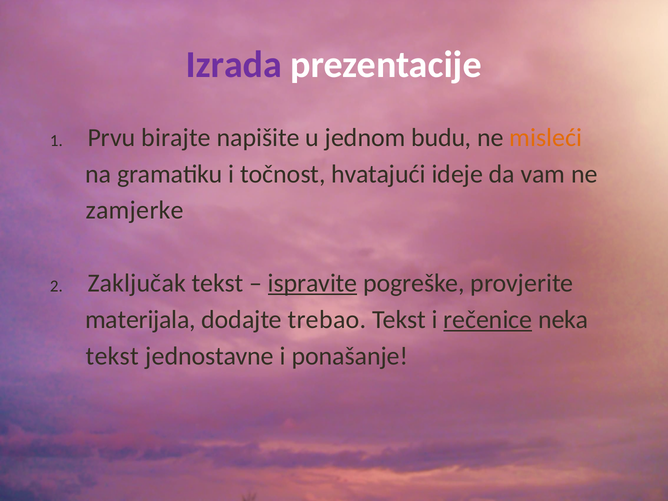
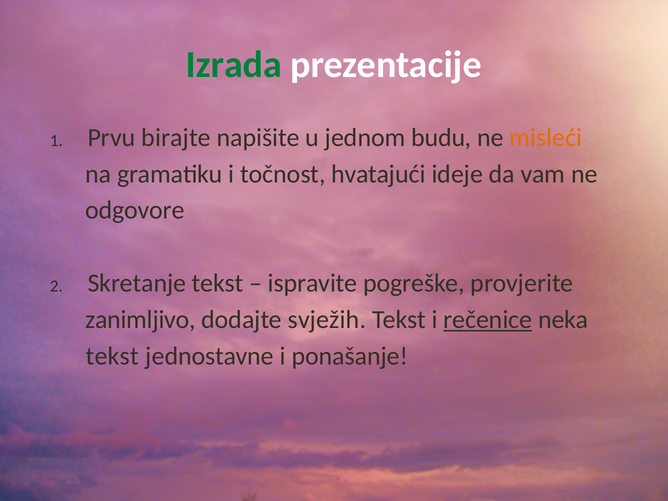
Izrada colour: purple -> green (234, 64)
zamjerke: zamjerke -> odgovore (135, 210)
Zaključak: Zaključak -> Skretanje (137, 283)
ispravite underline: present -> none (313, 283)
materijala: materijala -> zanimljivo (140, 320)
trebao: trebao -> svježih (327, 320)
